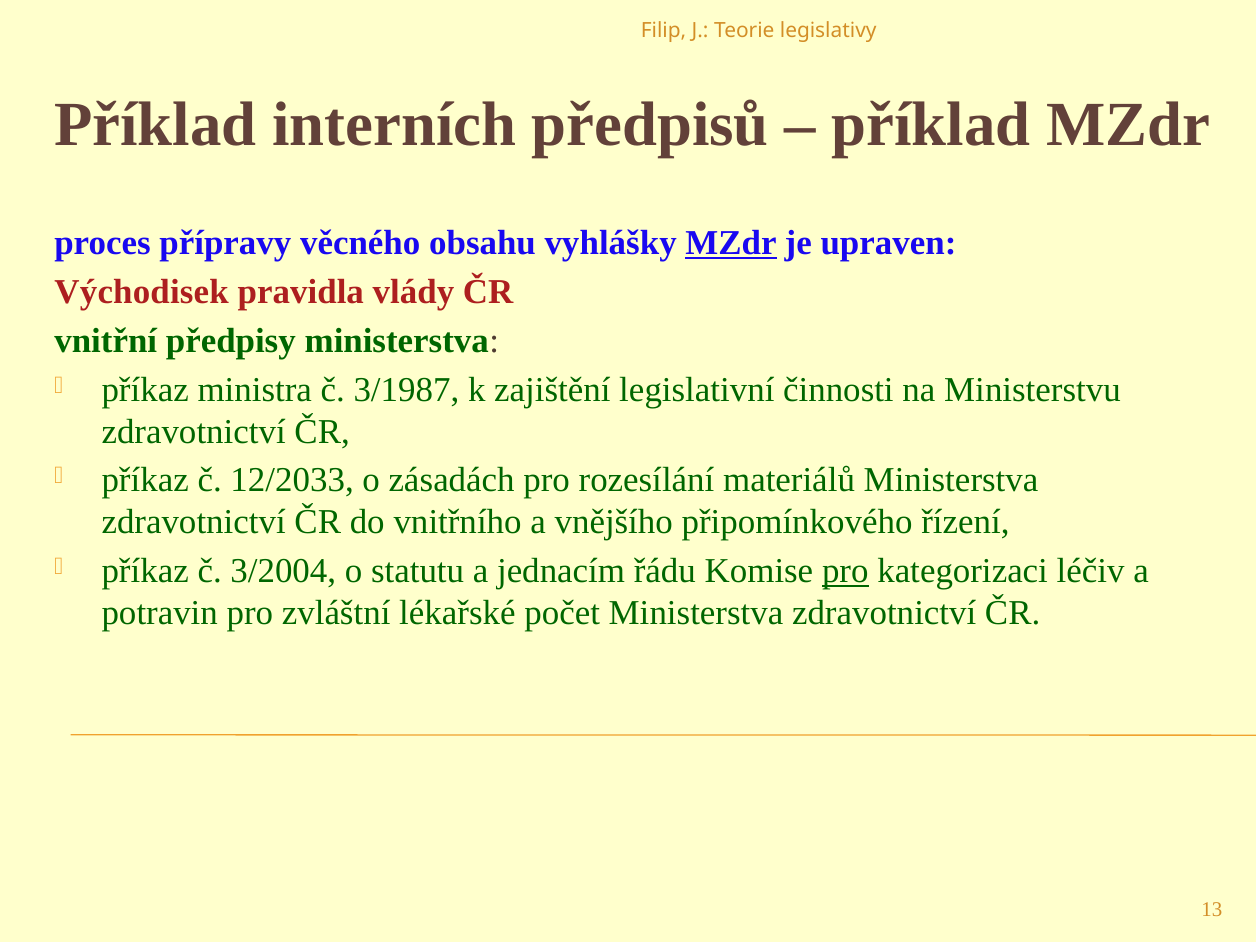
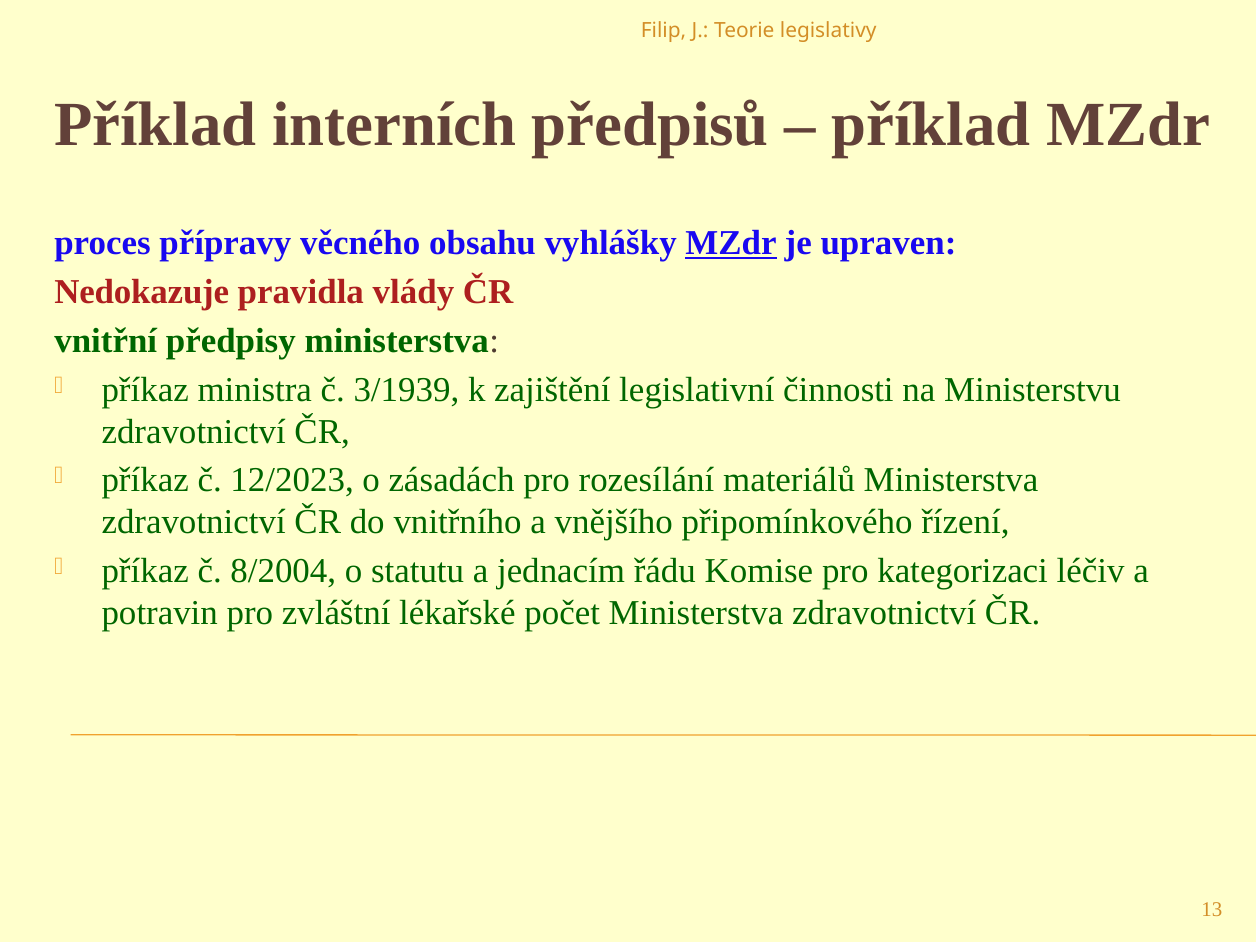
Východisek: Východisek -> Nedokazuje (142, 292)
3/1987: 3/1987 -> 3/1939 (406, 390)
12/2033: 12/2033 -> 12/2023 (292, 480)
3/2004: 3/2004 -> 8/2004 (283, 571)
pro underline: present -> none (845, 571)
